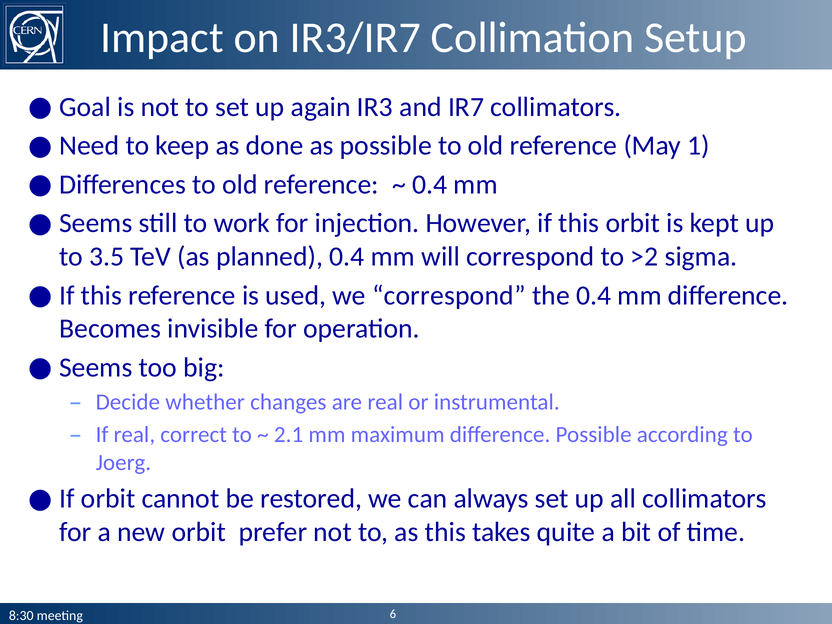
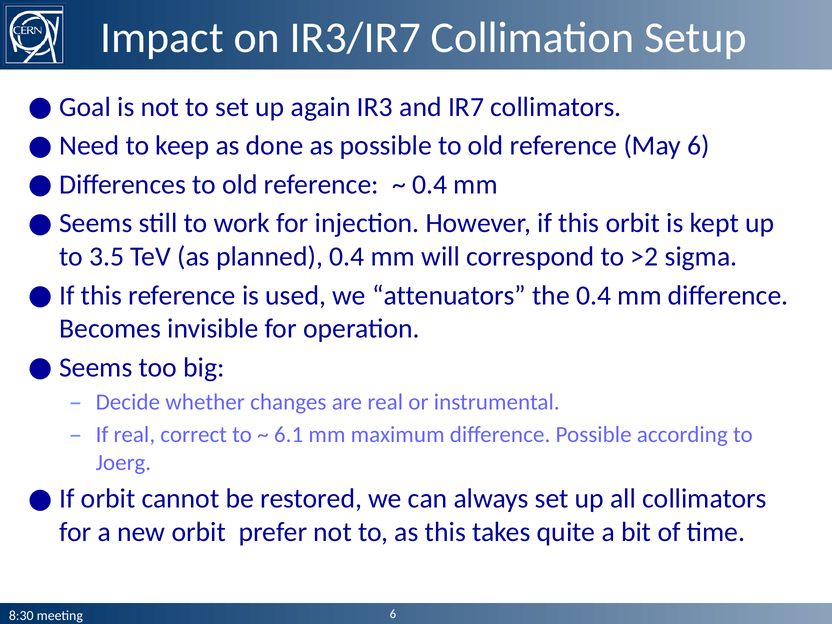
May 1: 1 -> 6 (698, 146)
we correspond: correspond -> attenuators (449, 295)
2.1: 2.1 -> 6.1 (289, 435)
